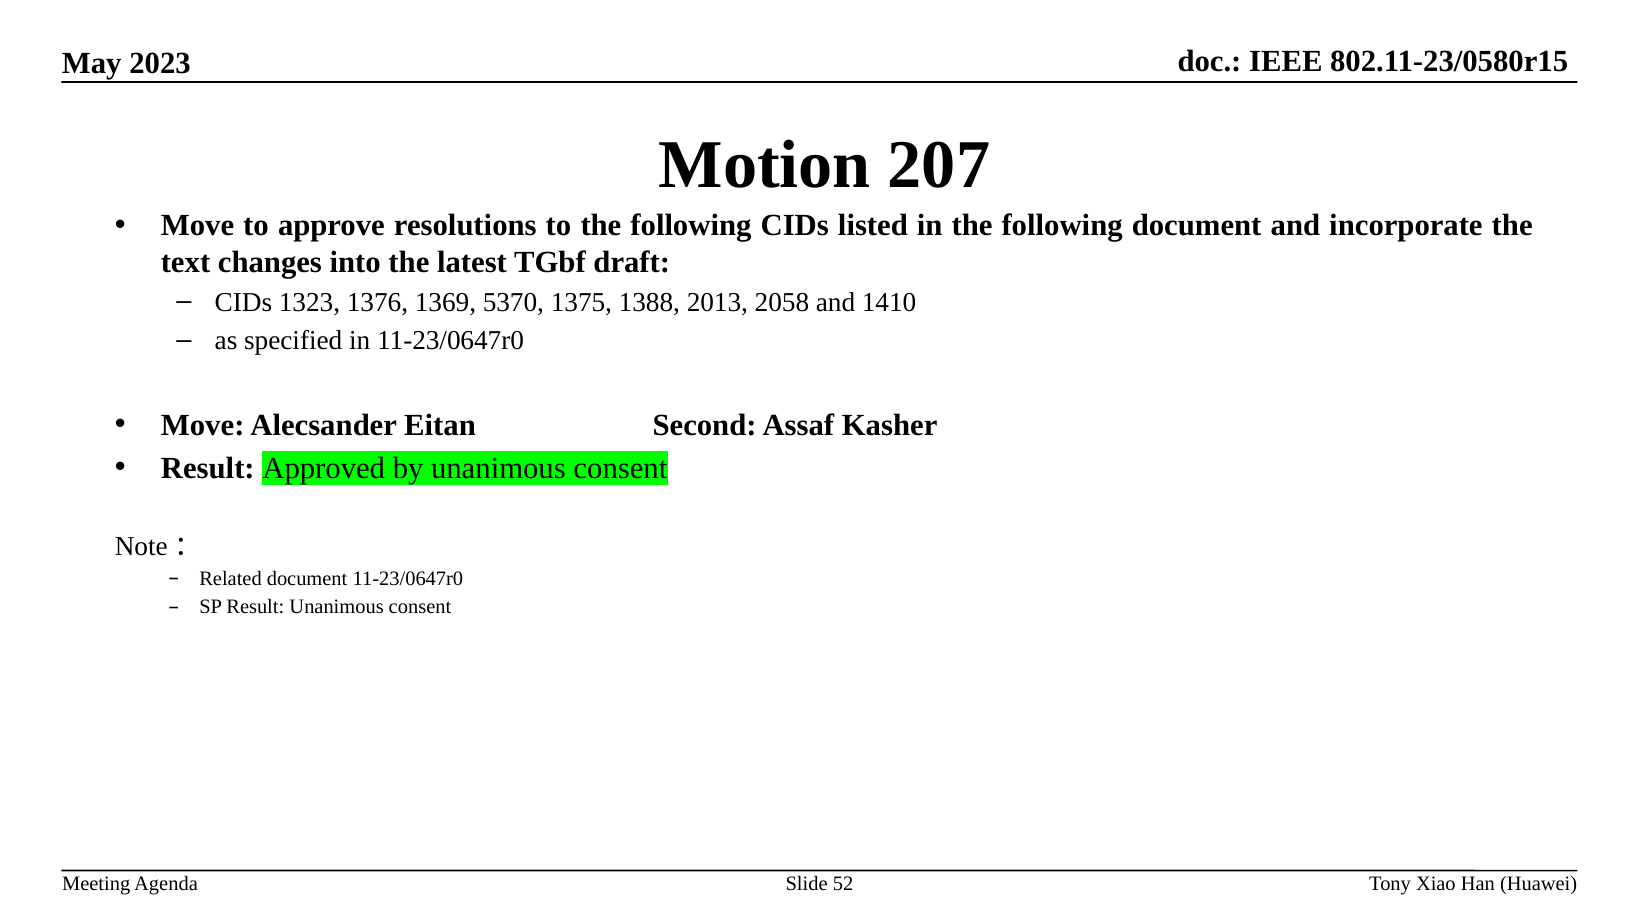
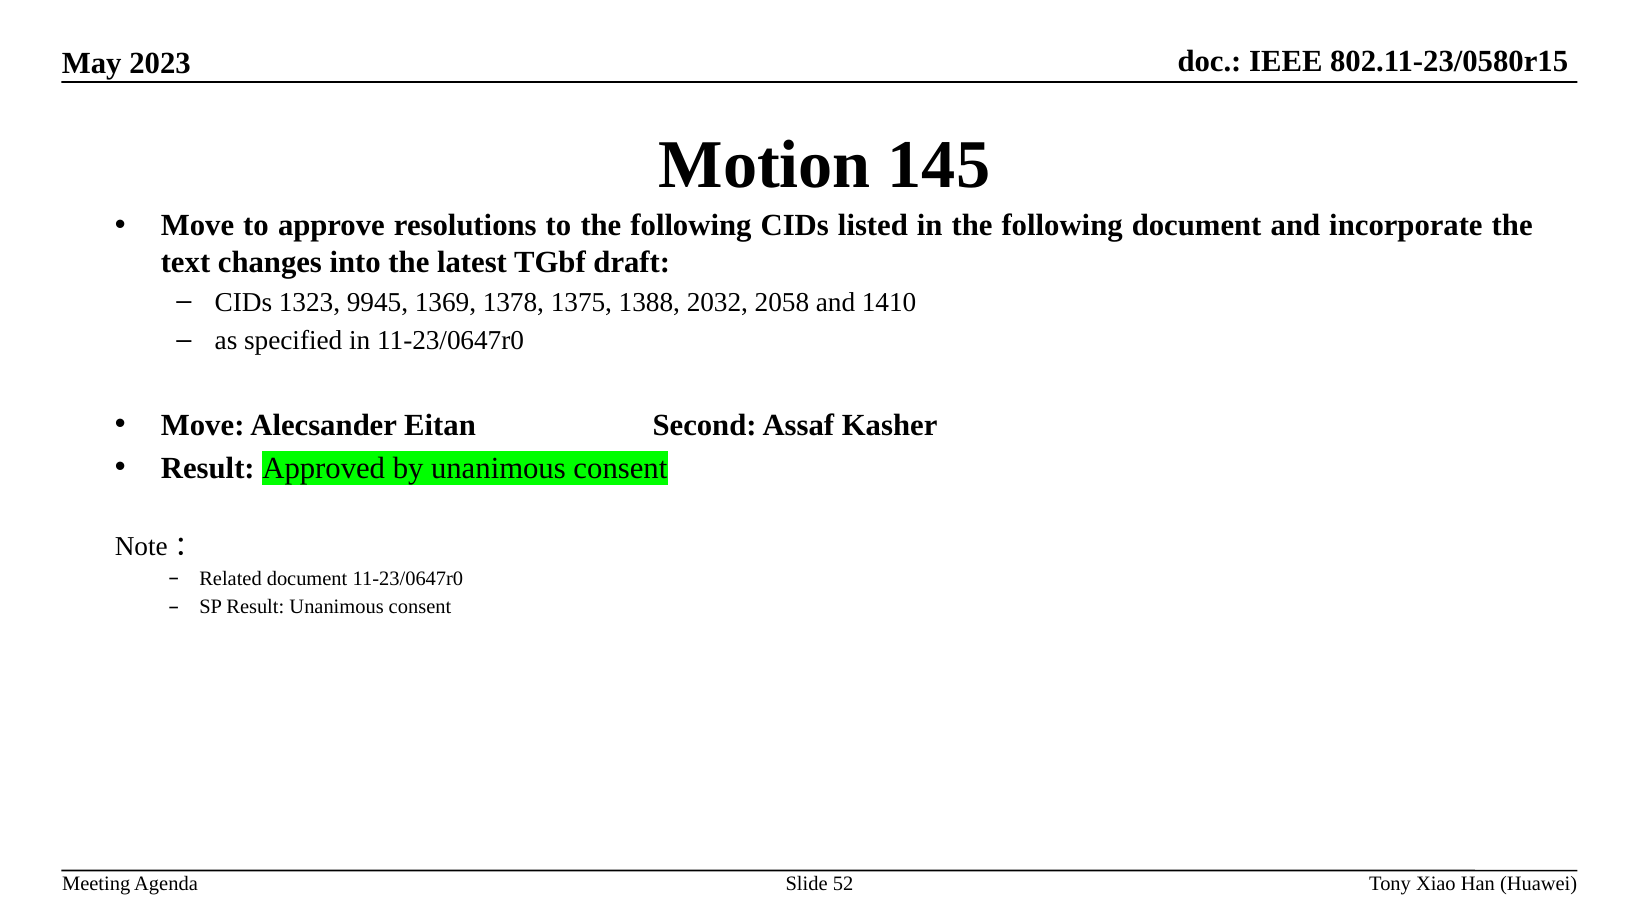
207: 207 -> 145 (939, 165)
1376: 1376 -> 9945 (377, 302)
5370: 5370 -> 1378 (513, 302)
2013: 2013 -> 2032 (717, 302)
